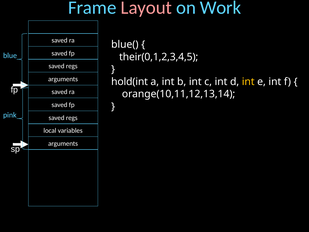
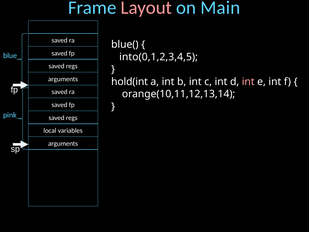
Work: Work -> Main (220, 8)
their(0,1,2,3,4,5: their(0,1,2,3,4,5 -> into(0,1,2,3,4,5 (159, 57)
int colour: yellow -> pink (248, 82)
